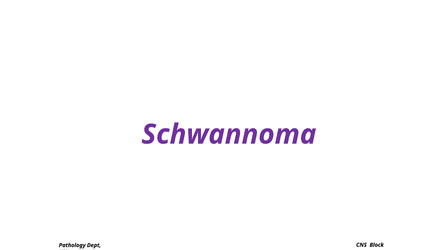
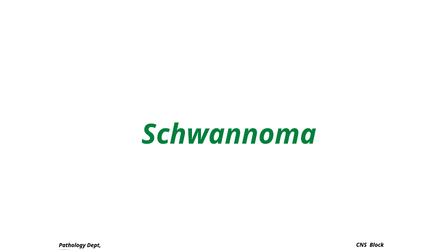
Schwannoma colour: purple -> green (229, 135)
